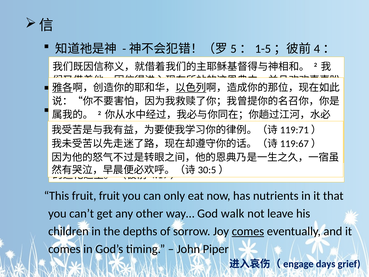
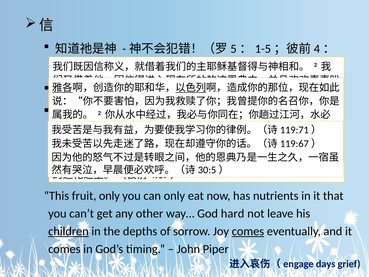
fruit fruit: fruit -> only (109, 196)
walk: walk -> hard (233, 213)
children underline: none -> present (68, 231)
